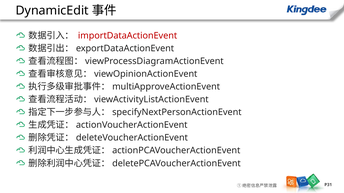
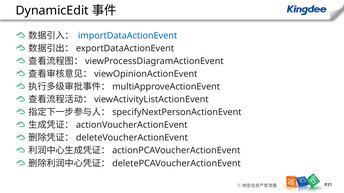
importDataActionEvent colour: red -> blue (128, 36)
